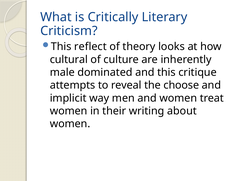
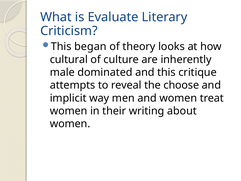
Critically: Critically -> Evaluate (113, 17)
reflect: reflect -> began (90, 47)
